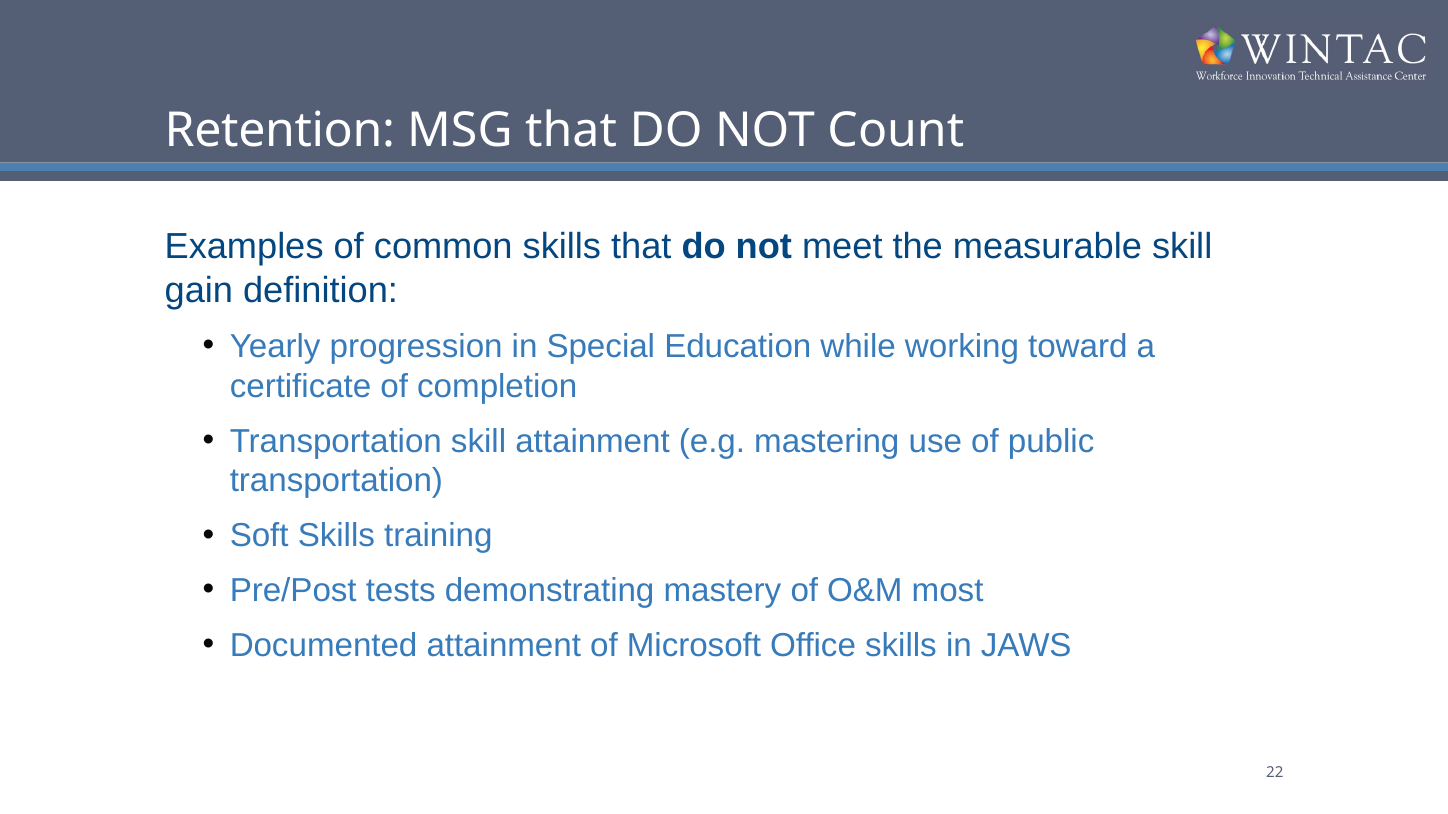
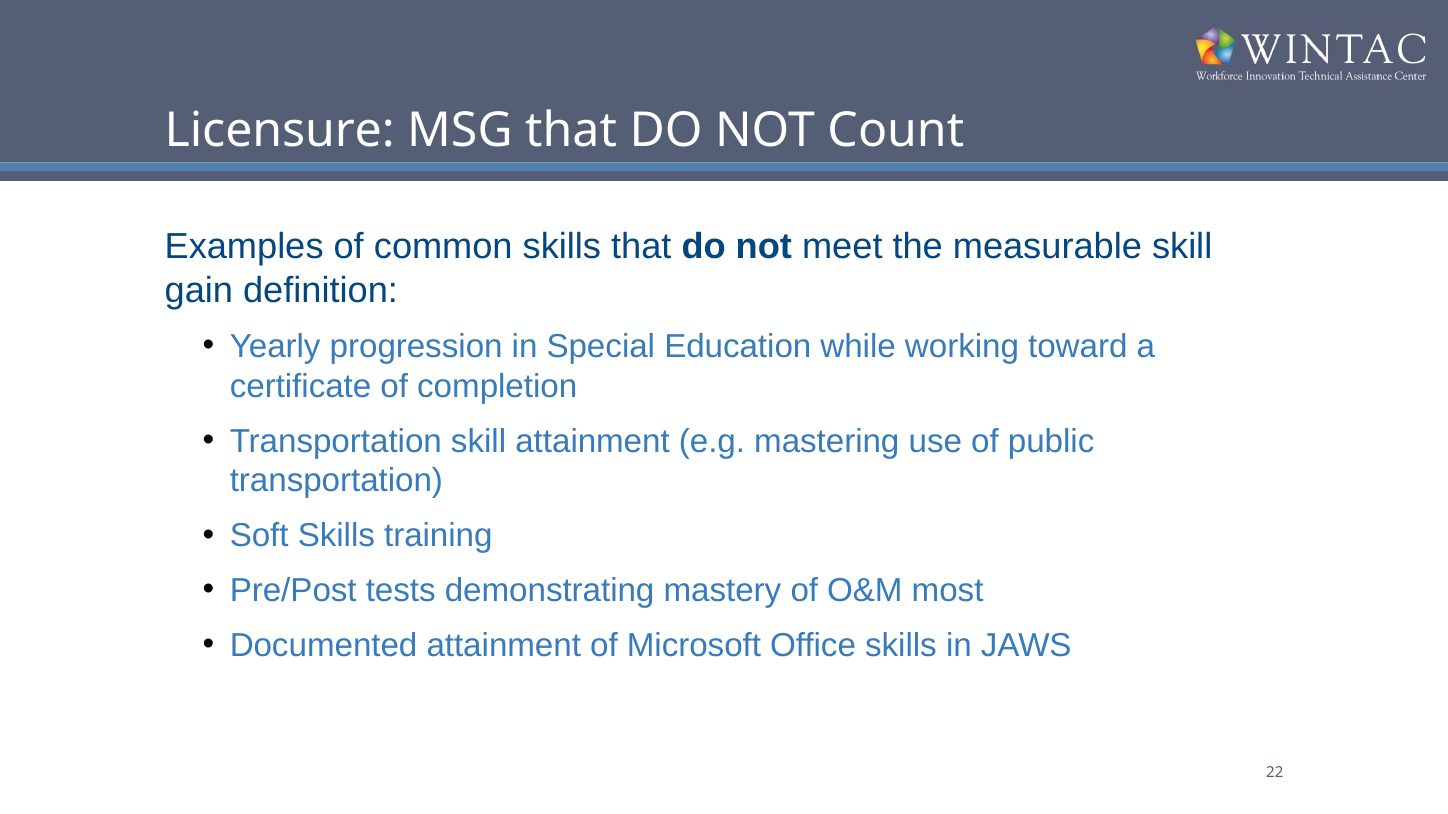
Retention: Retention -> Licensure (280, 131)
